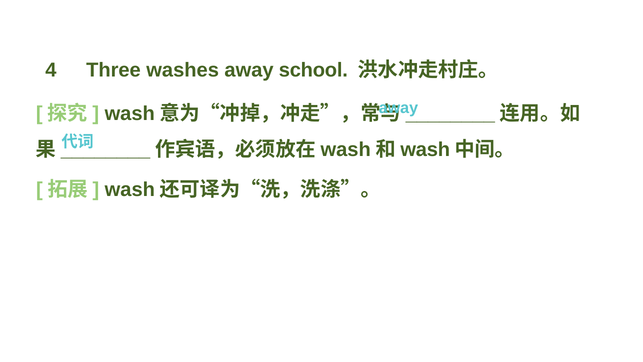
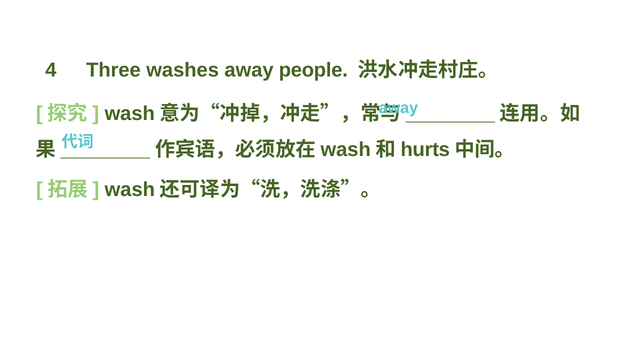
school: school -> people (313, 70)
wash: wash -> hurts (425, 149)
